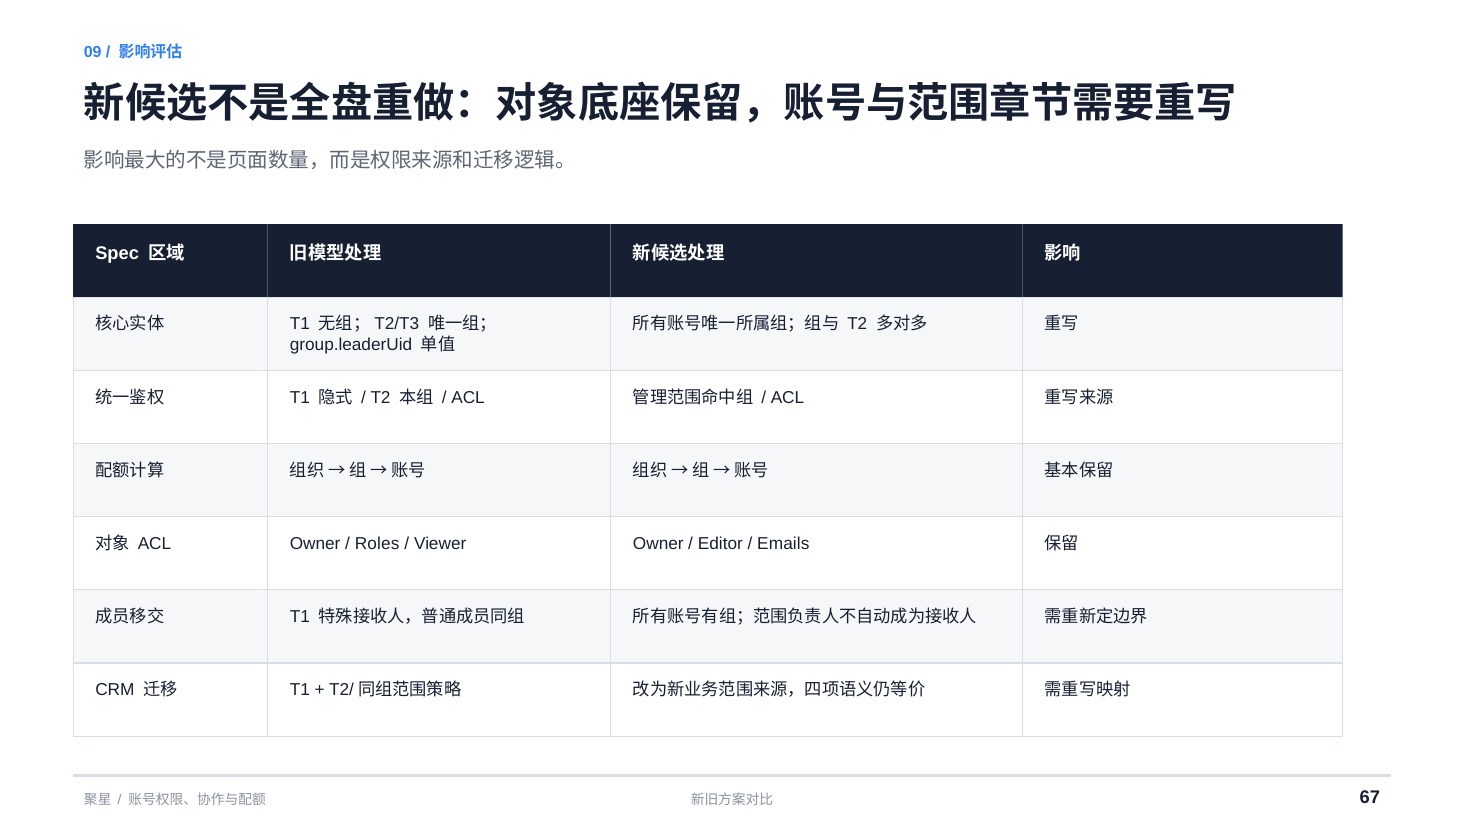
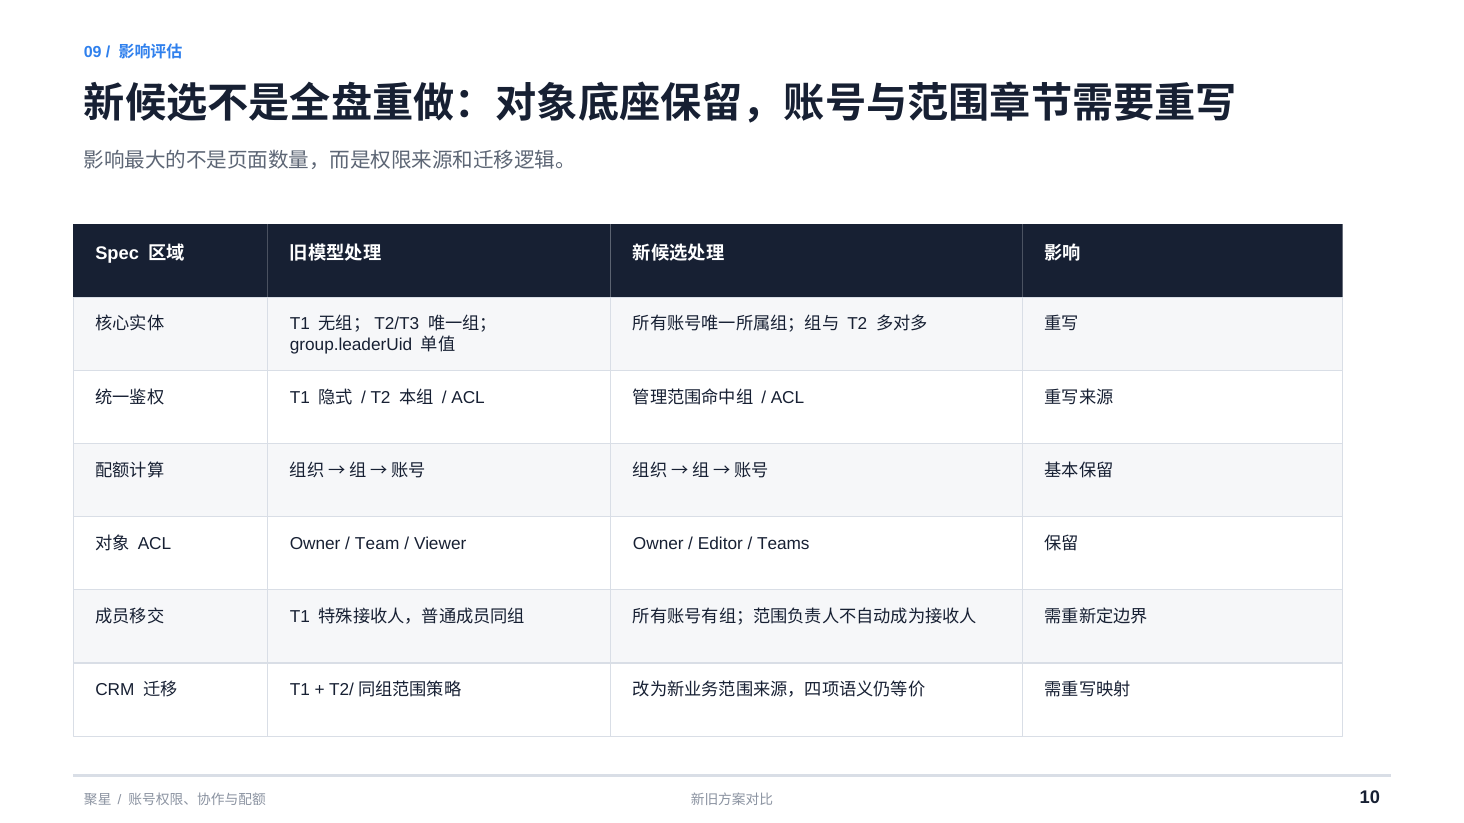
Roles: Roles -> Team (377, 544)
Emails: Emails -> Teams (783, 544)
67: 67 -> 10 (1370, 798)
